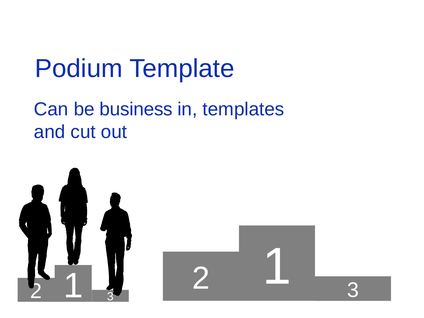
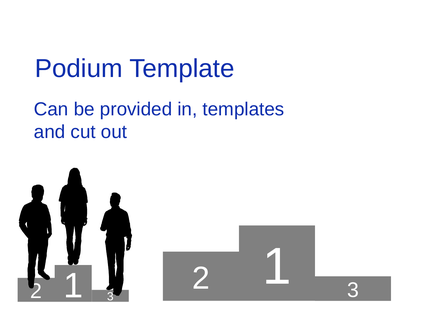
business: business -> provided (136, 109)
